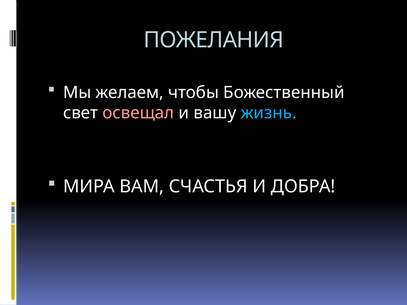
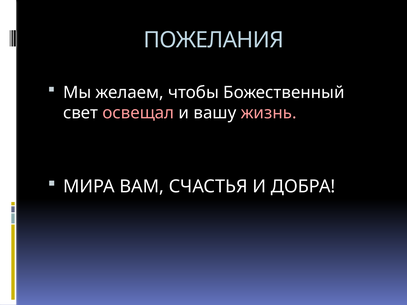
жизнь colour: light blue -> pink (269, 113)
